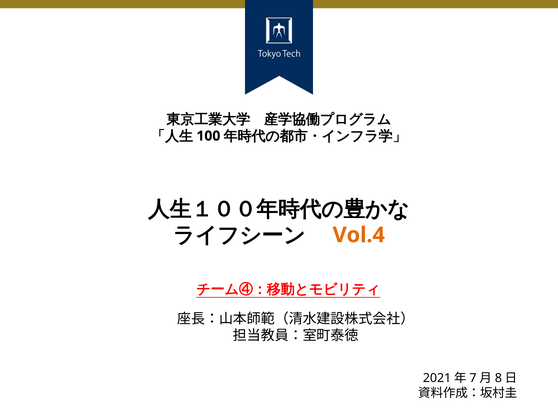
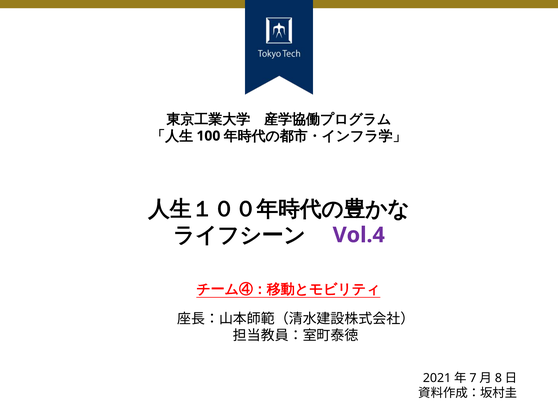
Vol.4 colour: orange -> purple (359, 235)
